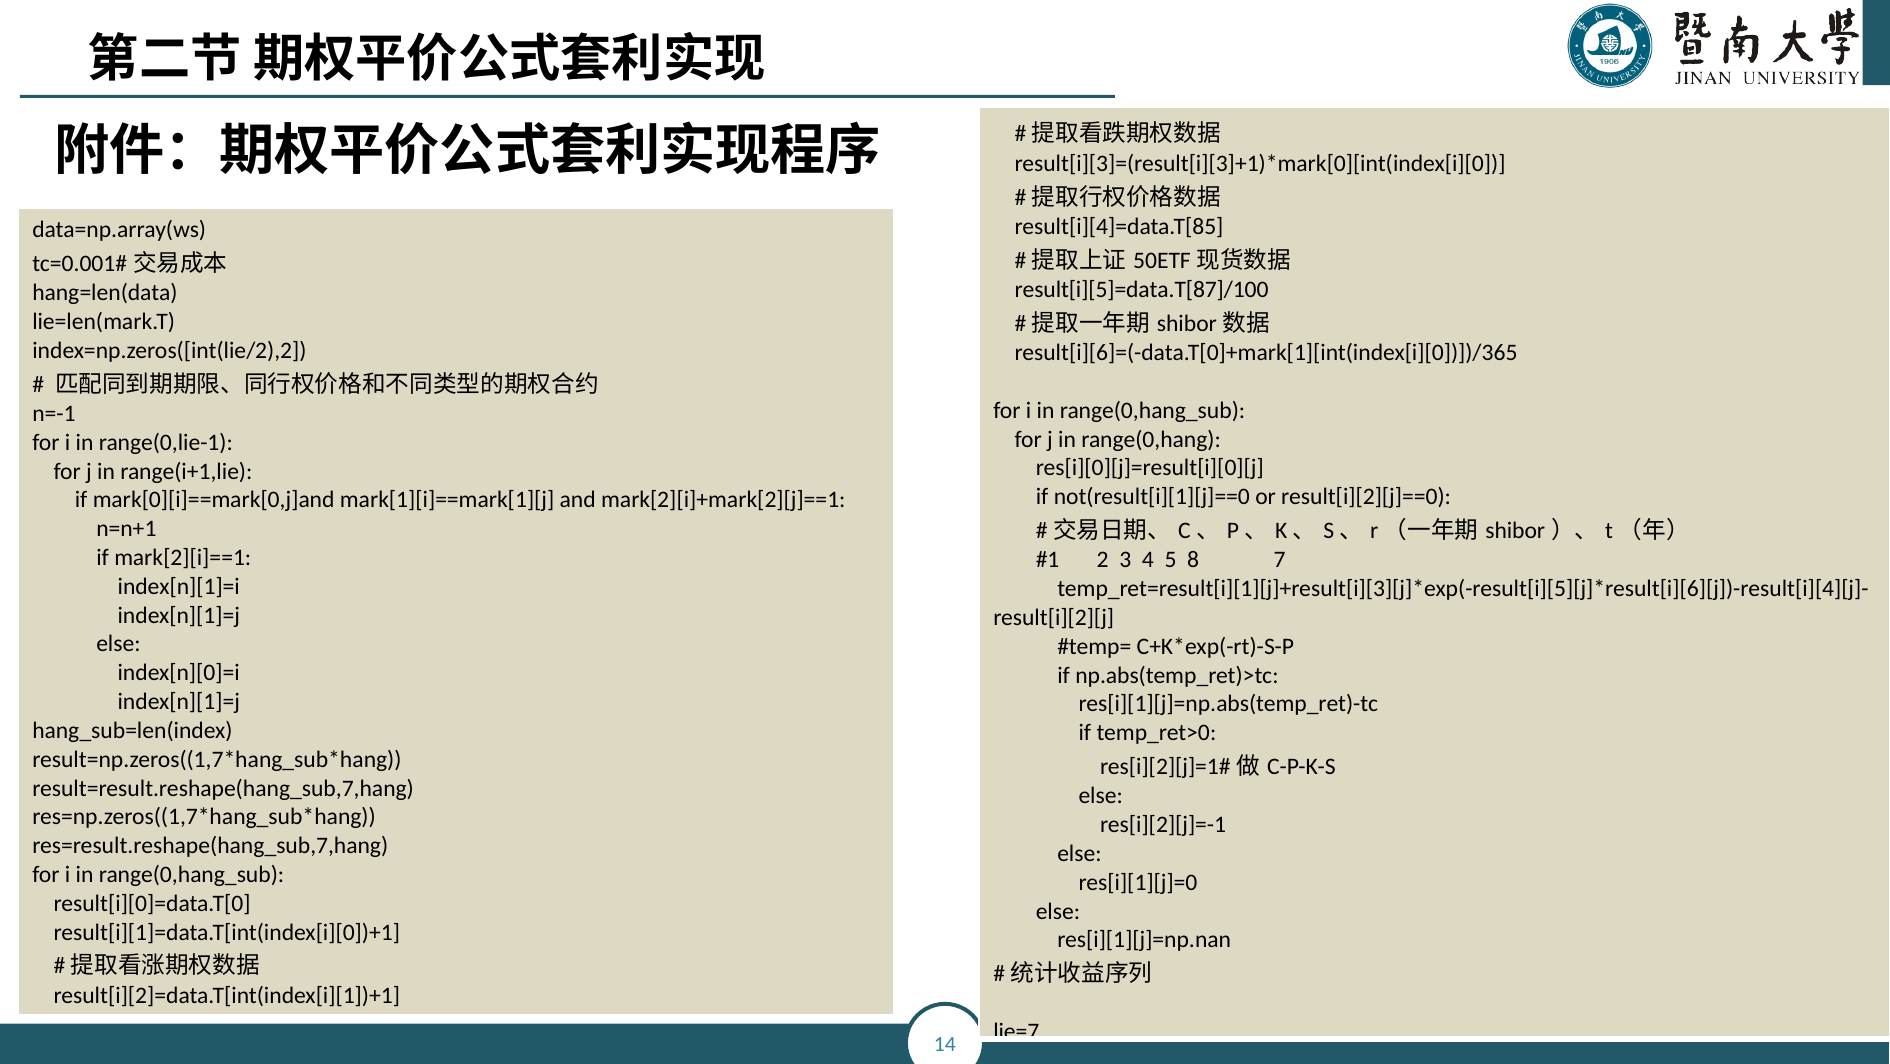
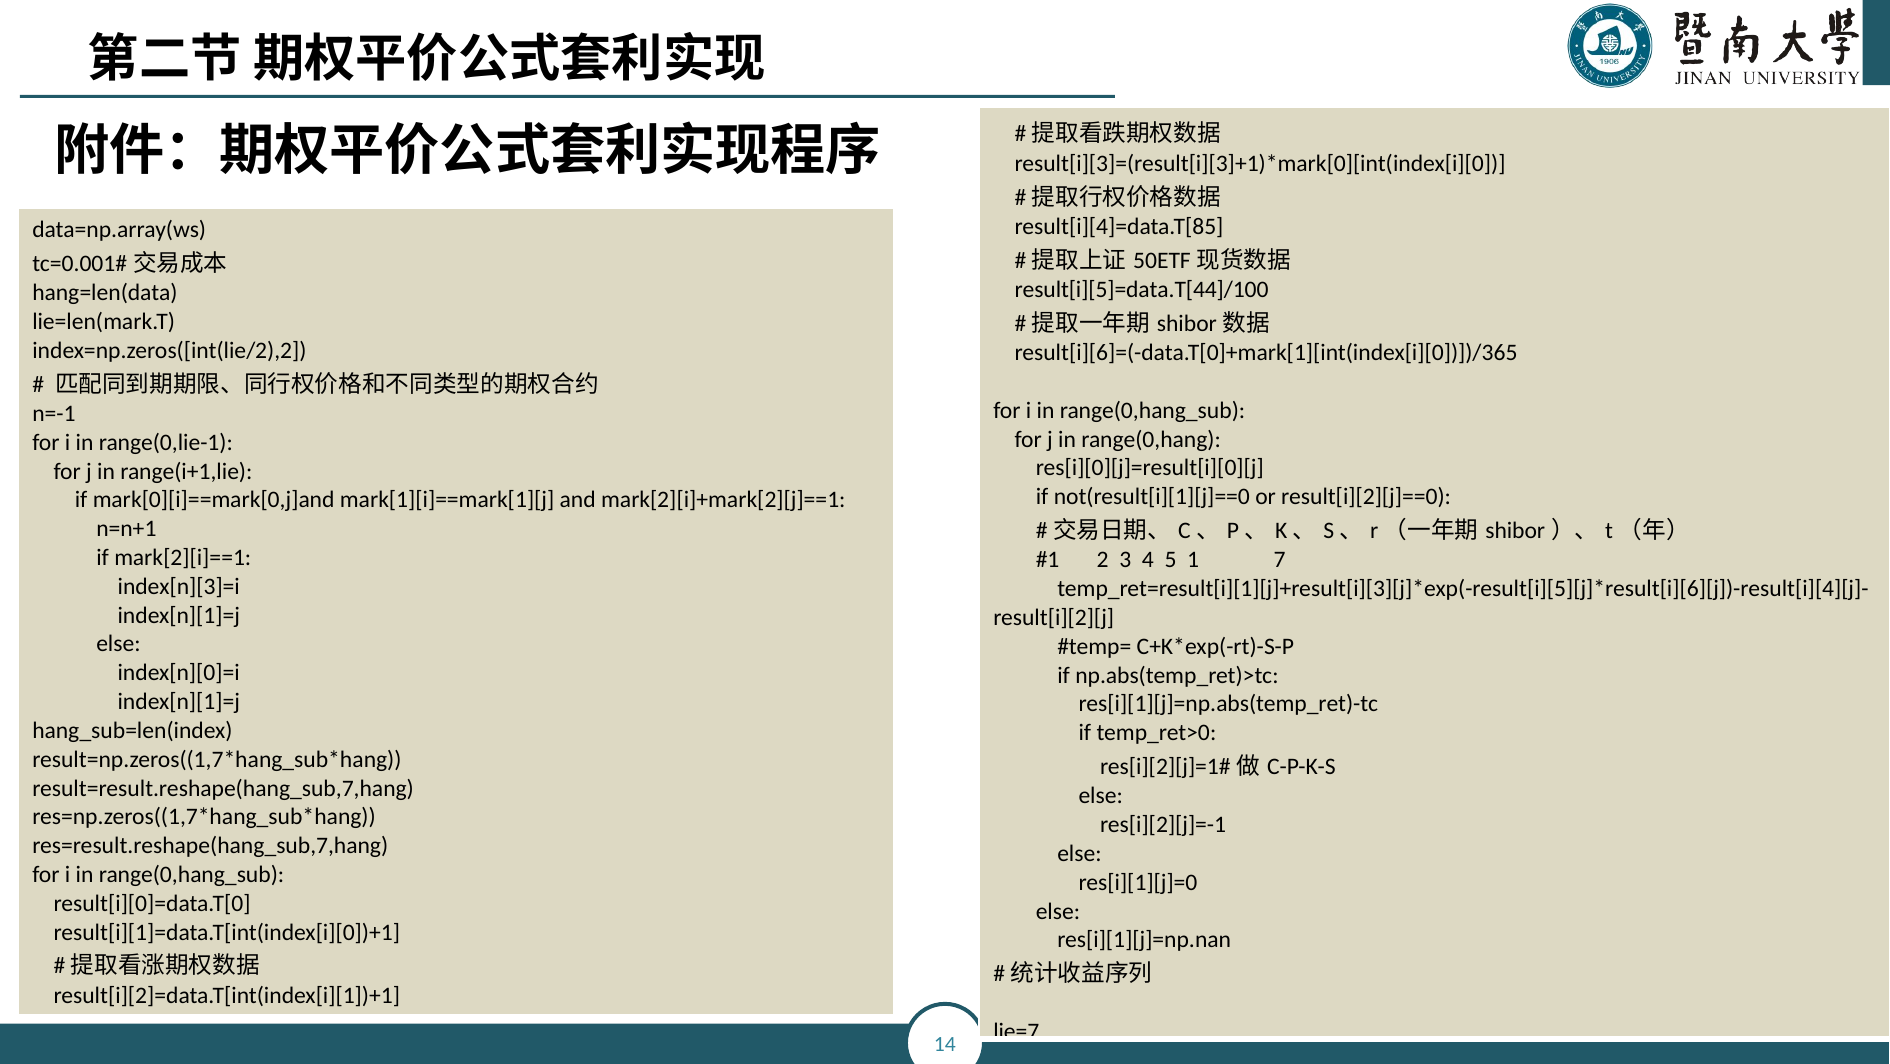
result[i][5]=data.T[87]/100: result[i][5]=data.T[87]/100 -> result[i][5]=data.T[44]/100 (1142, 290)
8: 8 -> 1 (1193, 560)
index[n][1]=i: index[n][1]=i -> index[n][3]=i (179, 586)
